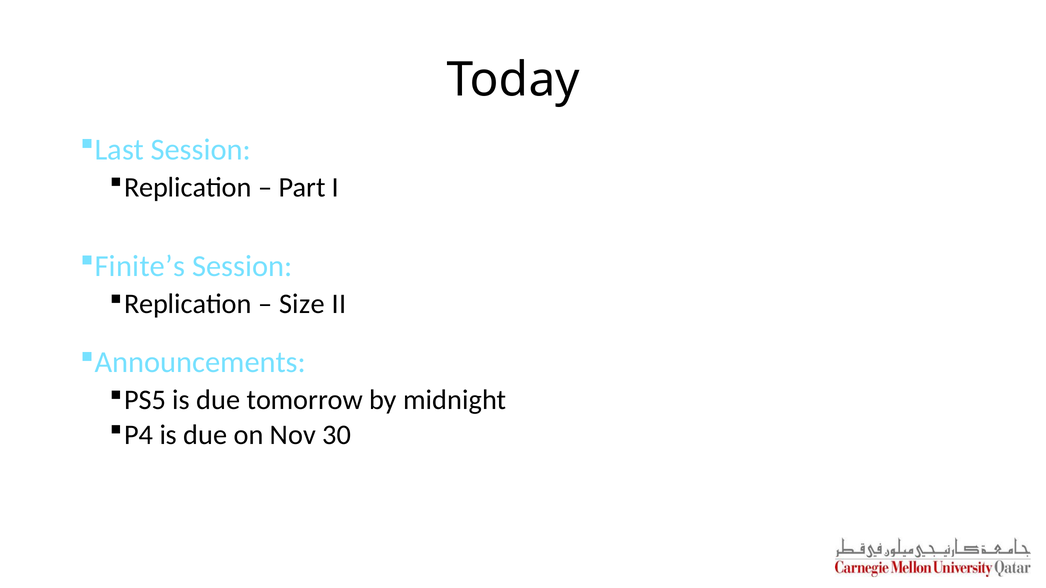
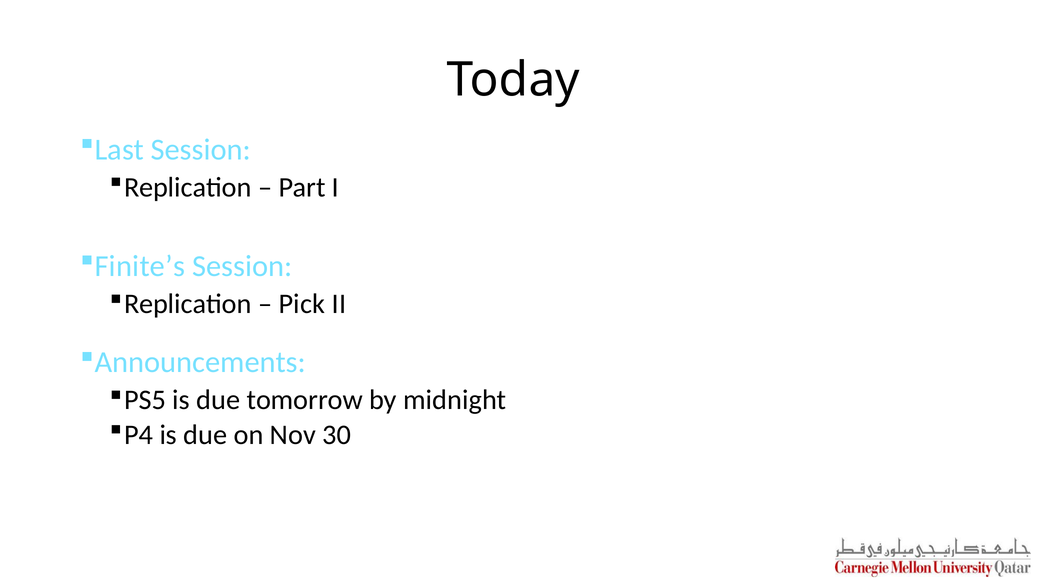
Size: Size -> Pick (302, 304)
